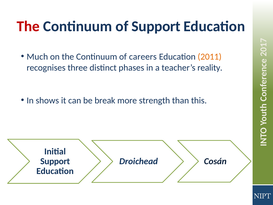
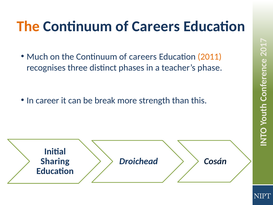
The colour: red -> orange (28, 26)
Support: Support -> Careers (156, 26)
reality: reality -> phase (210, 68)
shows: shows -> career (47, 100)
Support: Support -> Sharing (55, 161)
